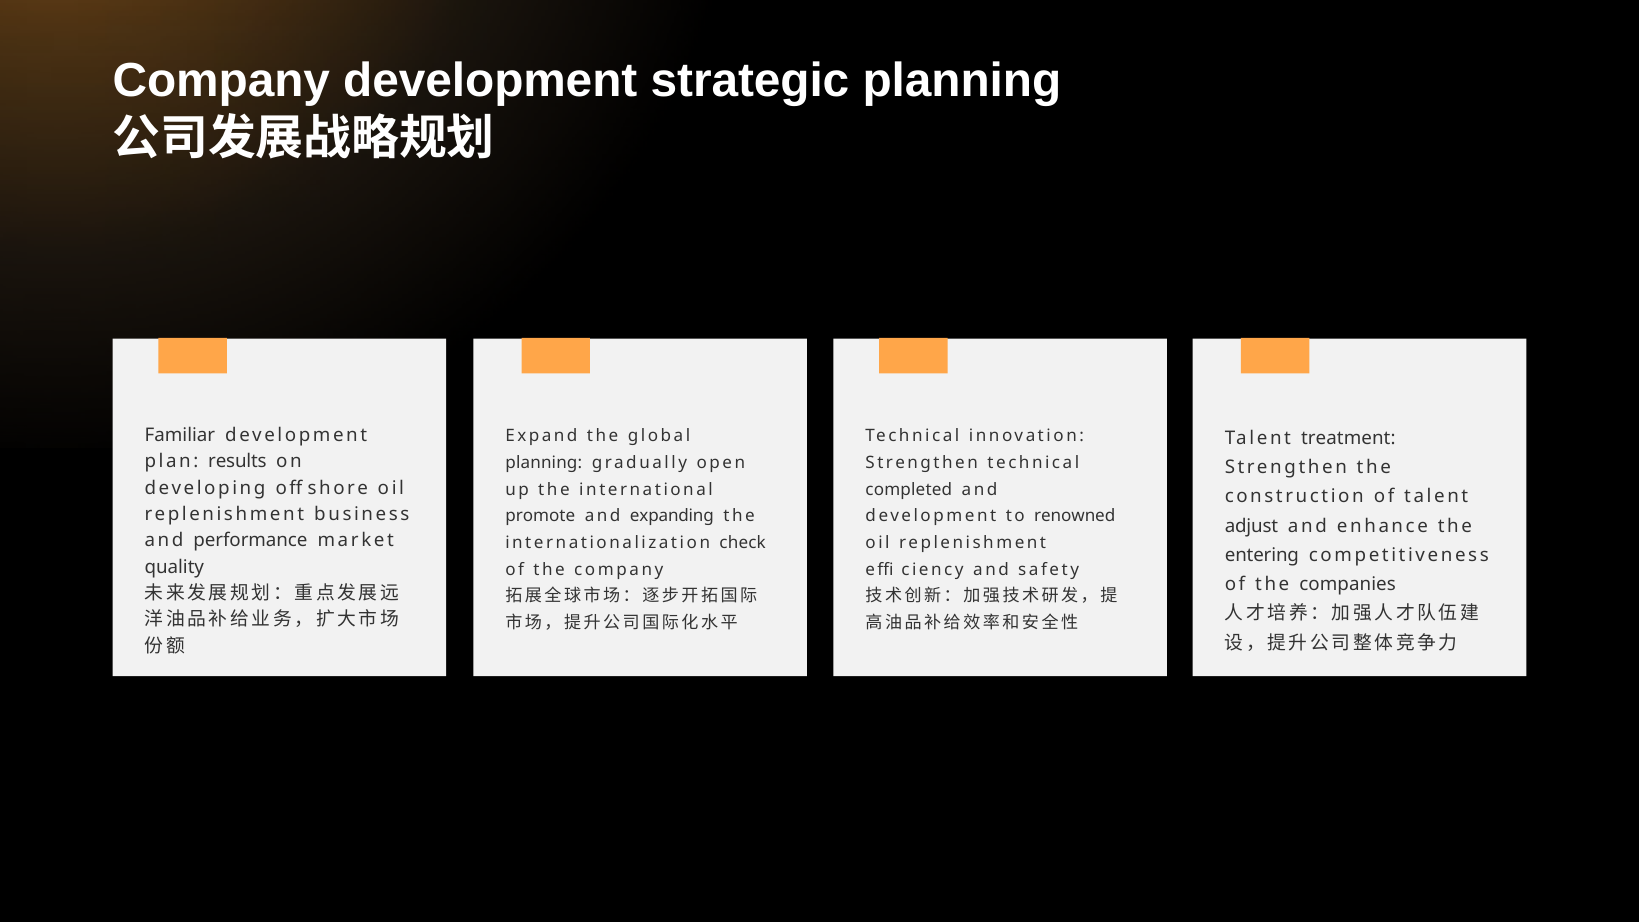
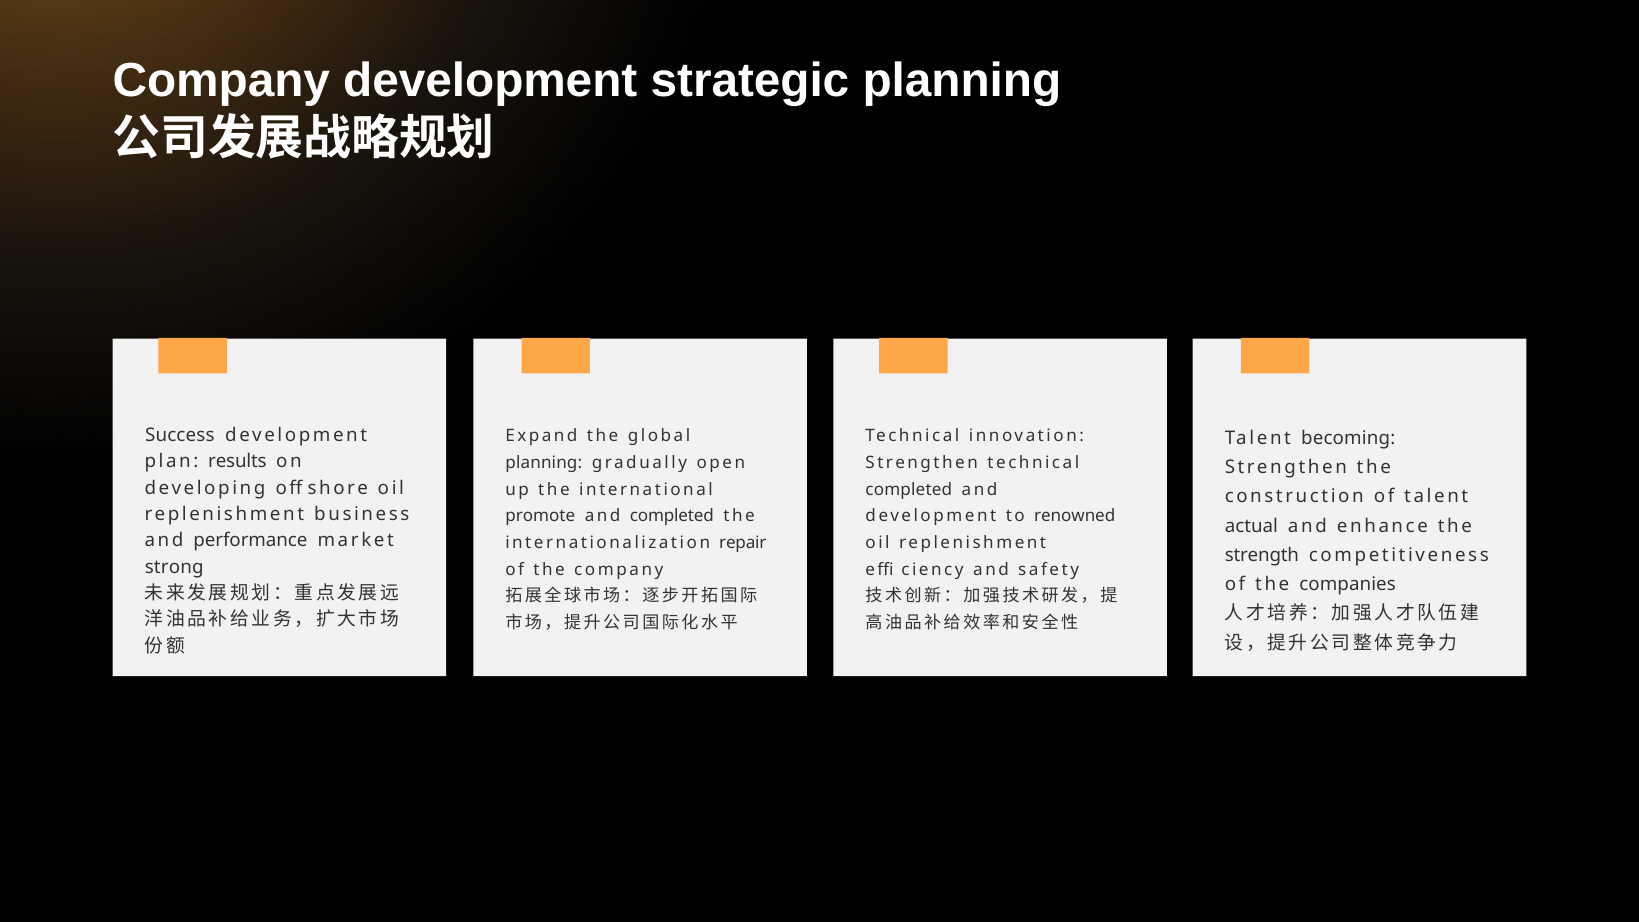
Familiar: Familiar -> Success (180, 435)
treatment: treatment -> becoming (1348, 438)
and expanding: expanding -> completed (672, 516)
adjust: adjust -> actual (1251, 526)
check: check -> repair (743, 543)
entering: entering -> strength (1262, 555)
quality: quality -> strong (174, 567)
